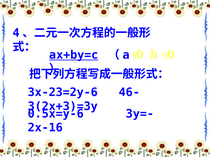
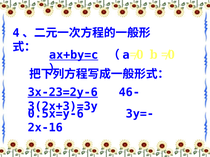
3x-23=2y-6 underline: none -> present (63, 93)
